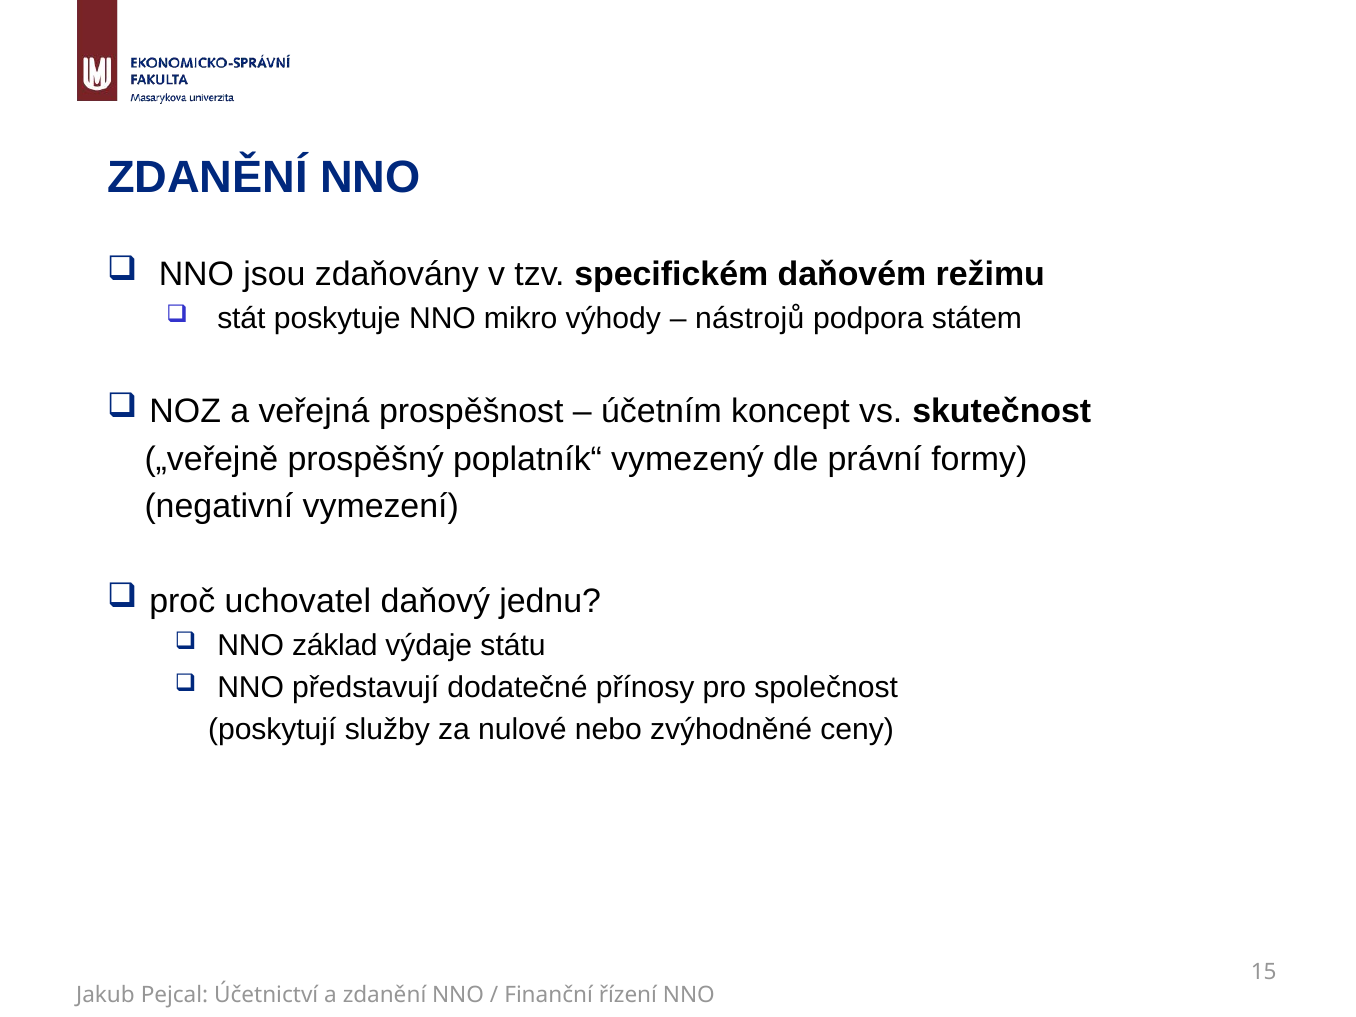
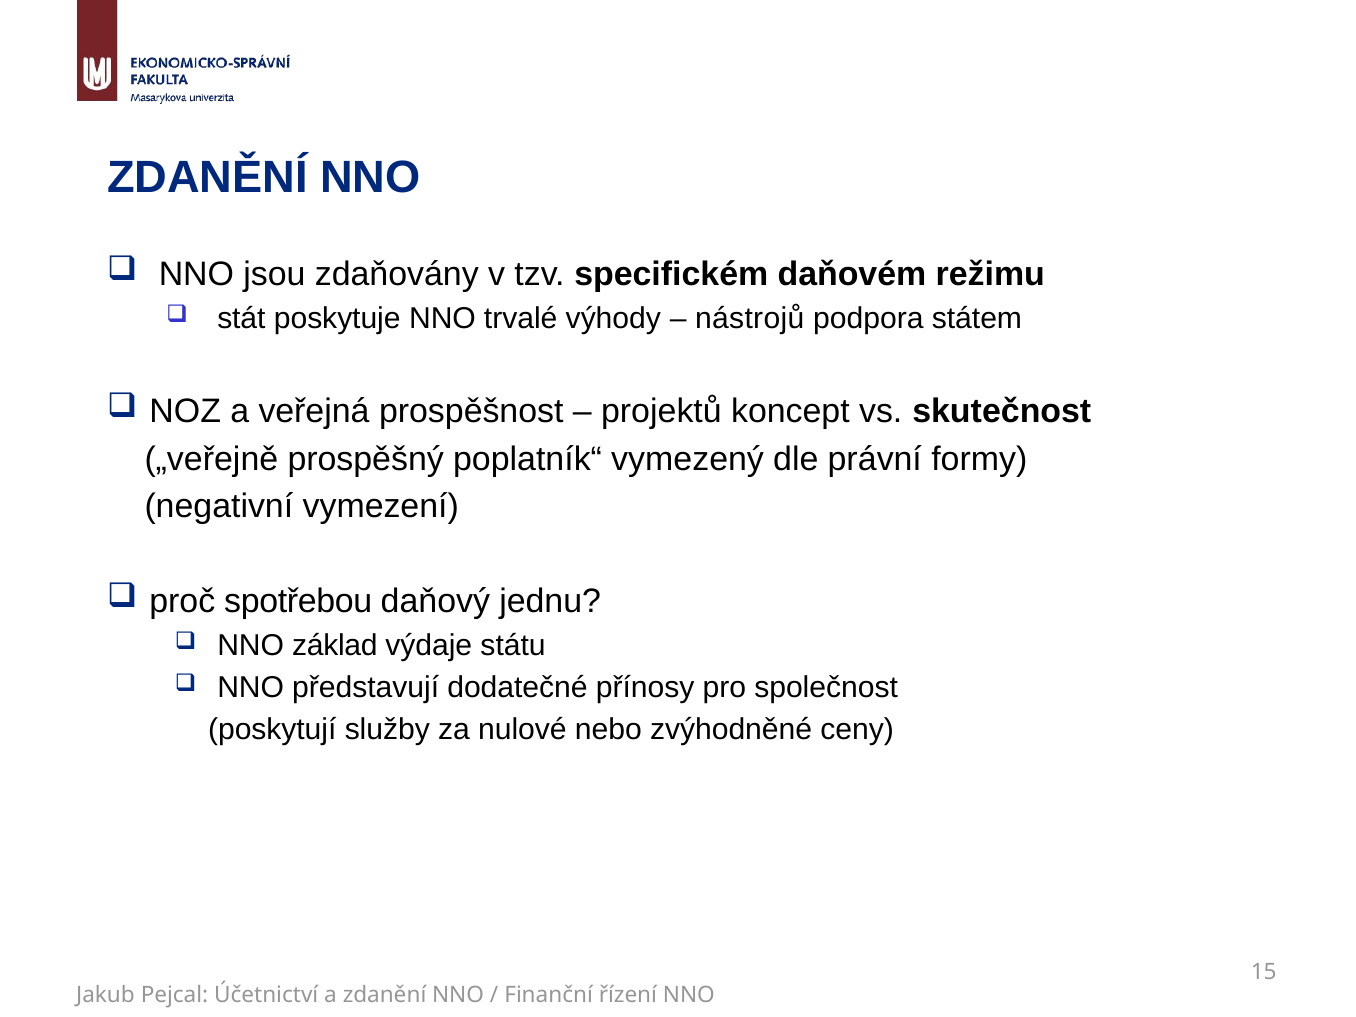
mikro: mikro -> trvalé (521, 319)
účetním: účetním -> projektů (661, 412)
uchovatel: uchovatel -> spotřebou (298, 602)
